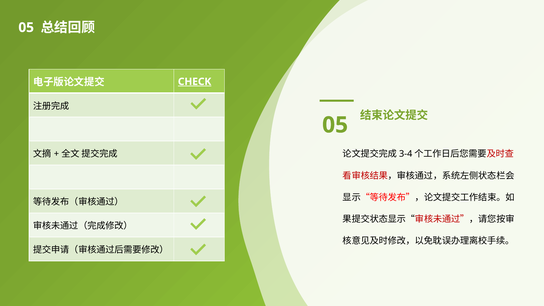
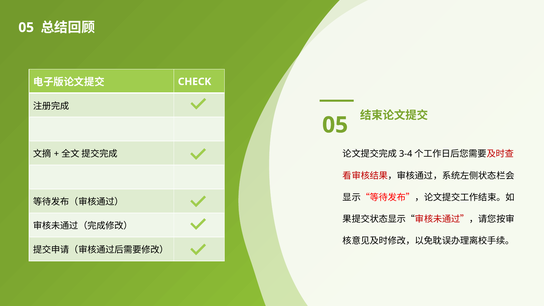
CHECK underline: present -> none (195, 82)
